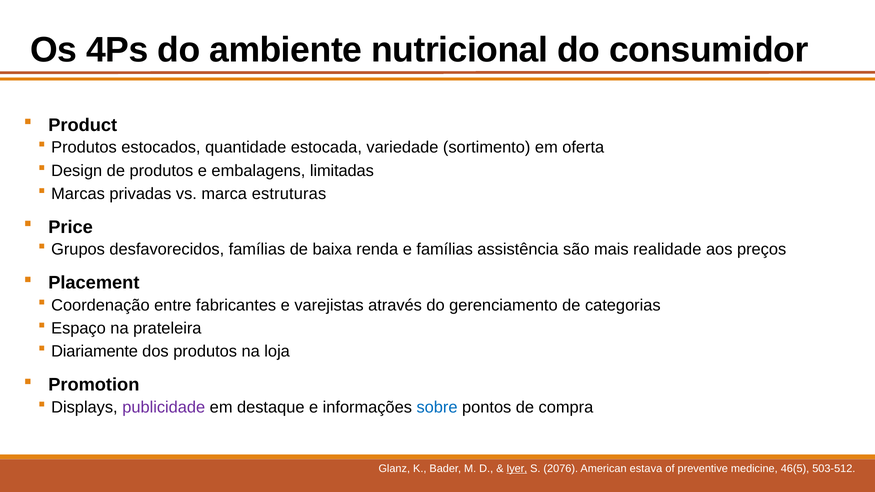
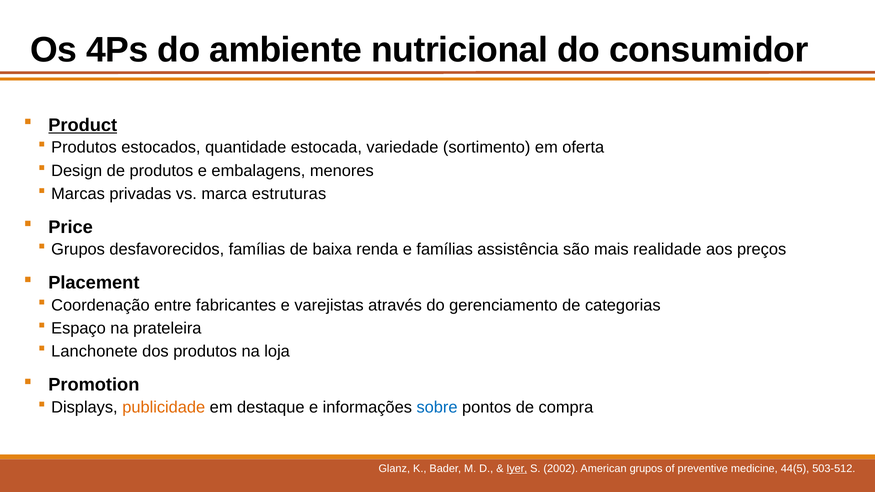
Product underline: none -> present (83, 125)
limitadas: limitadas -> menores (342, 171)
Diariamente: Diariamente -> Lanchonete (94, 352)
publicidade colour: purple -> orange (164, 407)
2076: 2076 -> 2002 (561, 469)
American estava: estava -> grupos (646, 469)
46(5: 46(5 -> 44(5 (795, 469)
